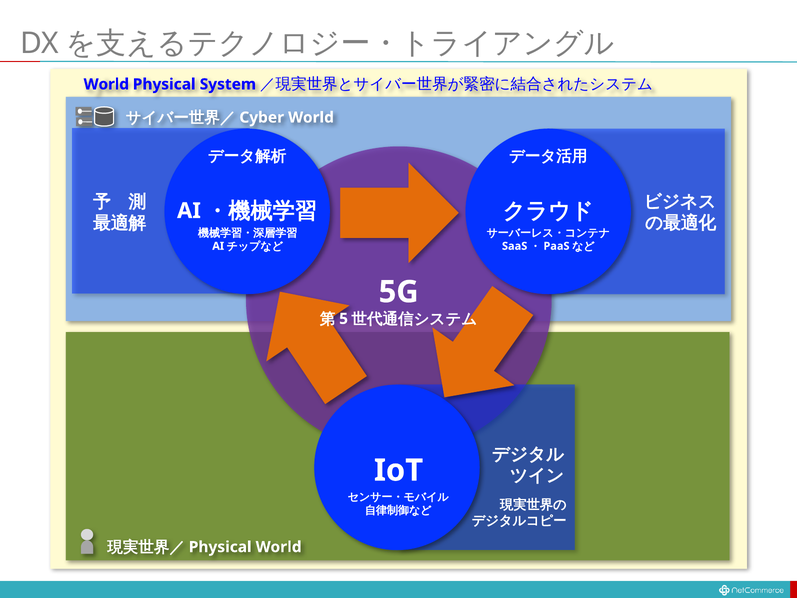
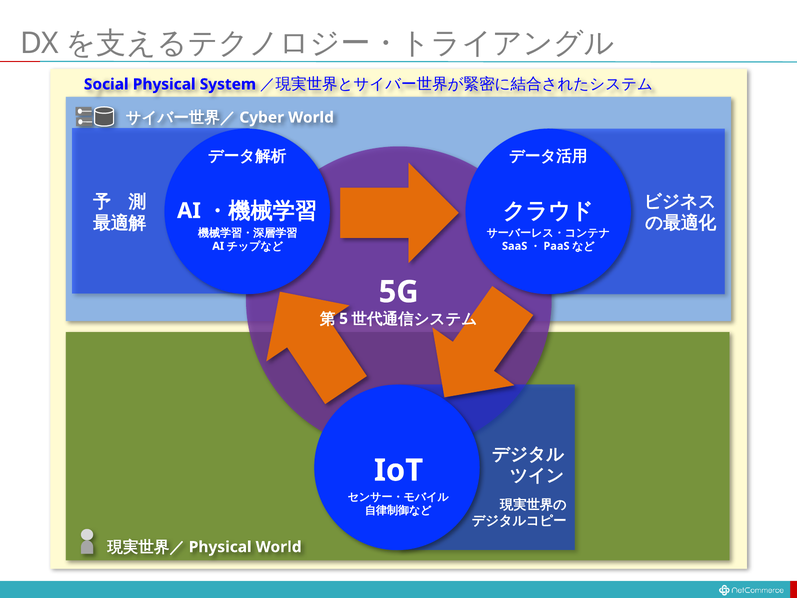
World: World -> Social (106, 84)
